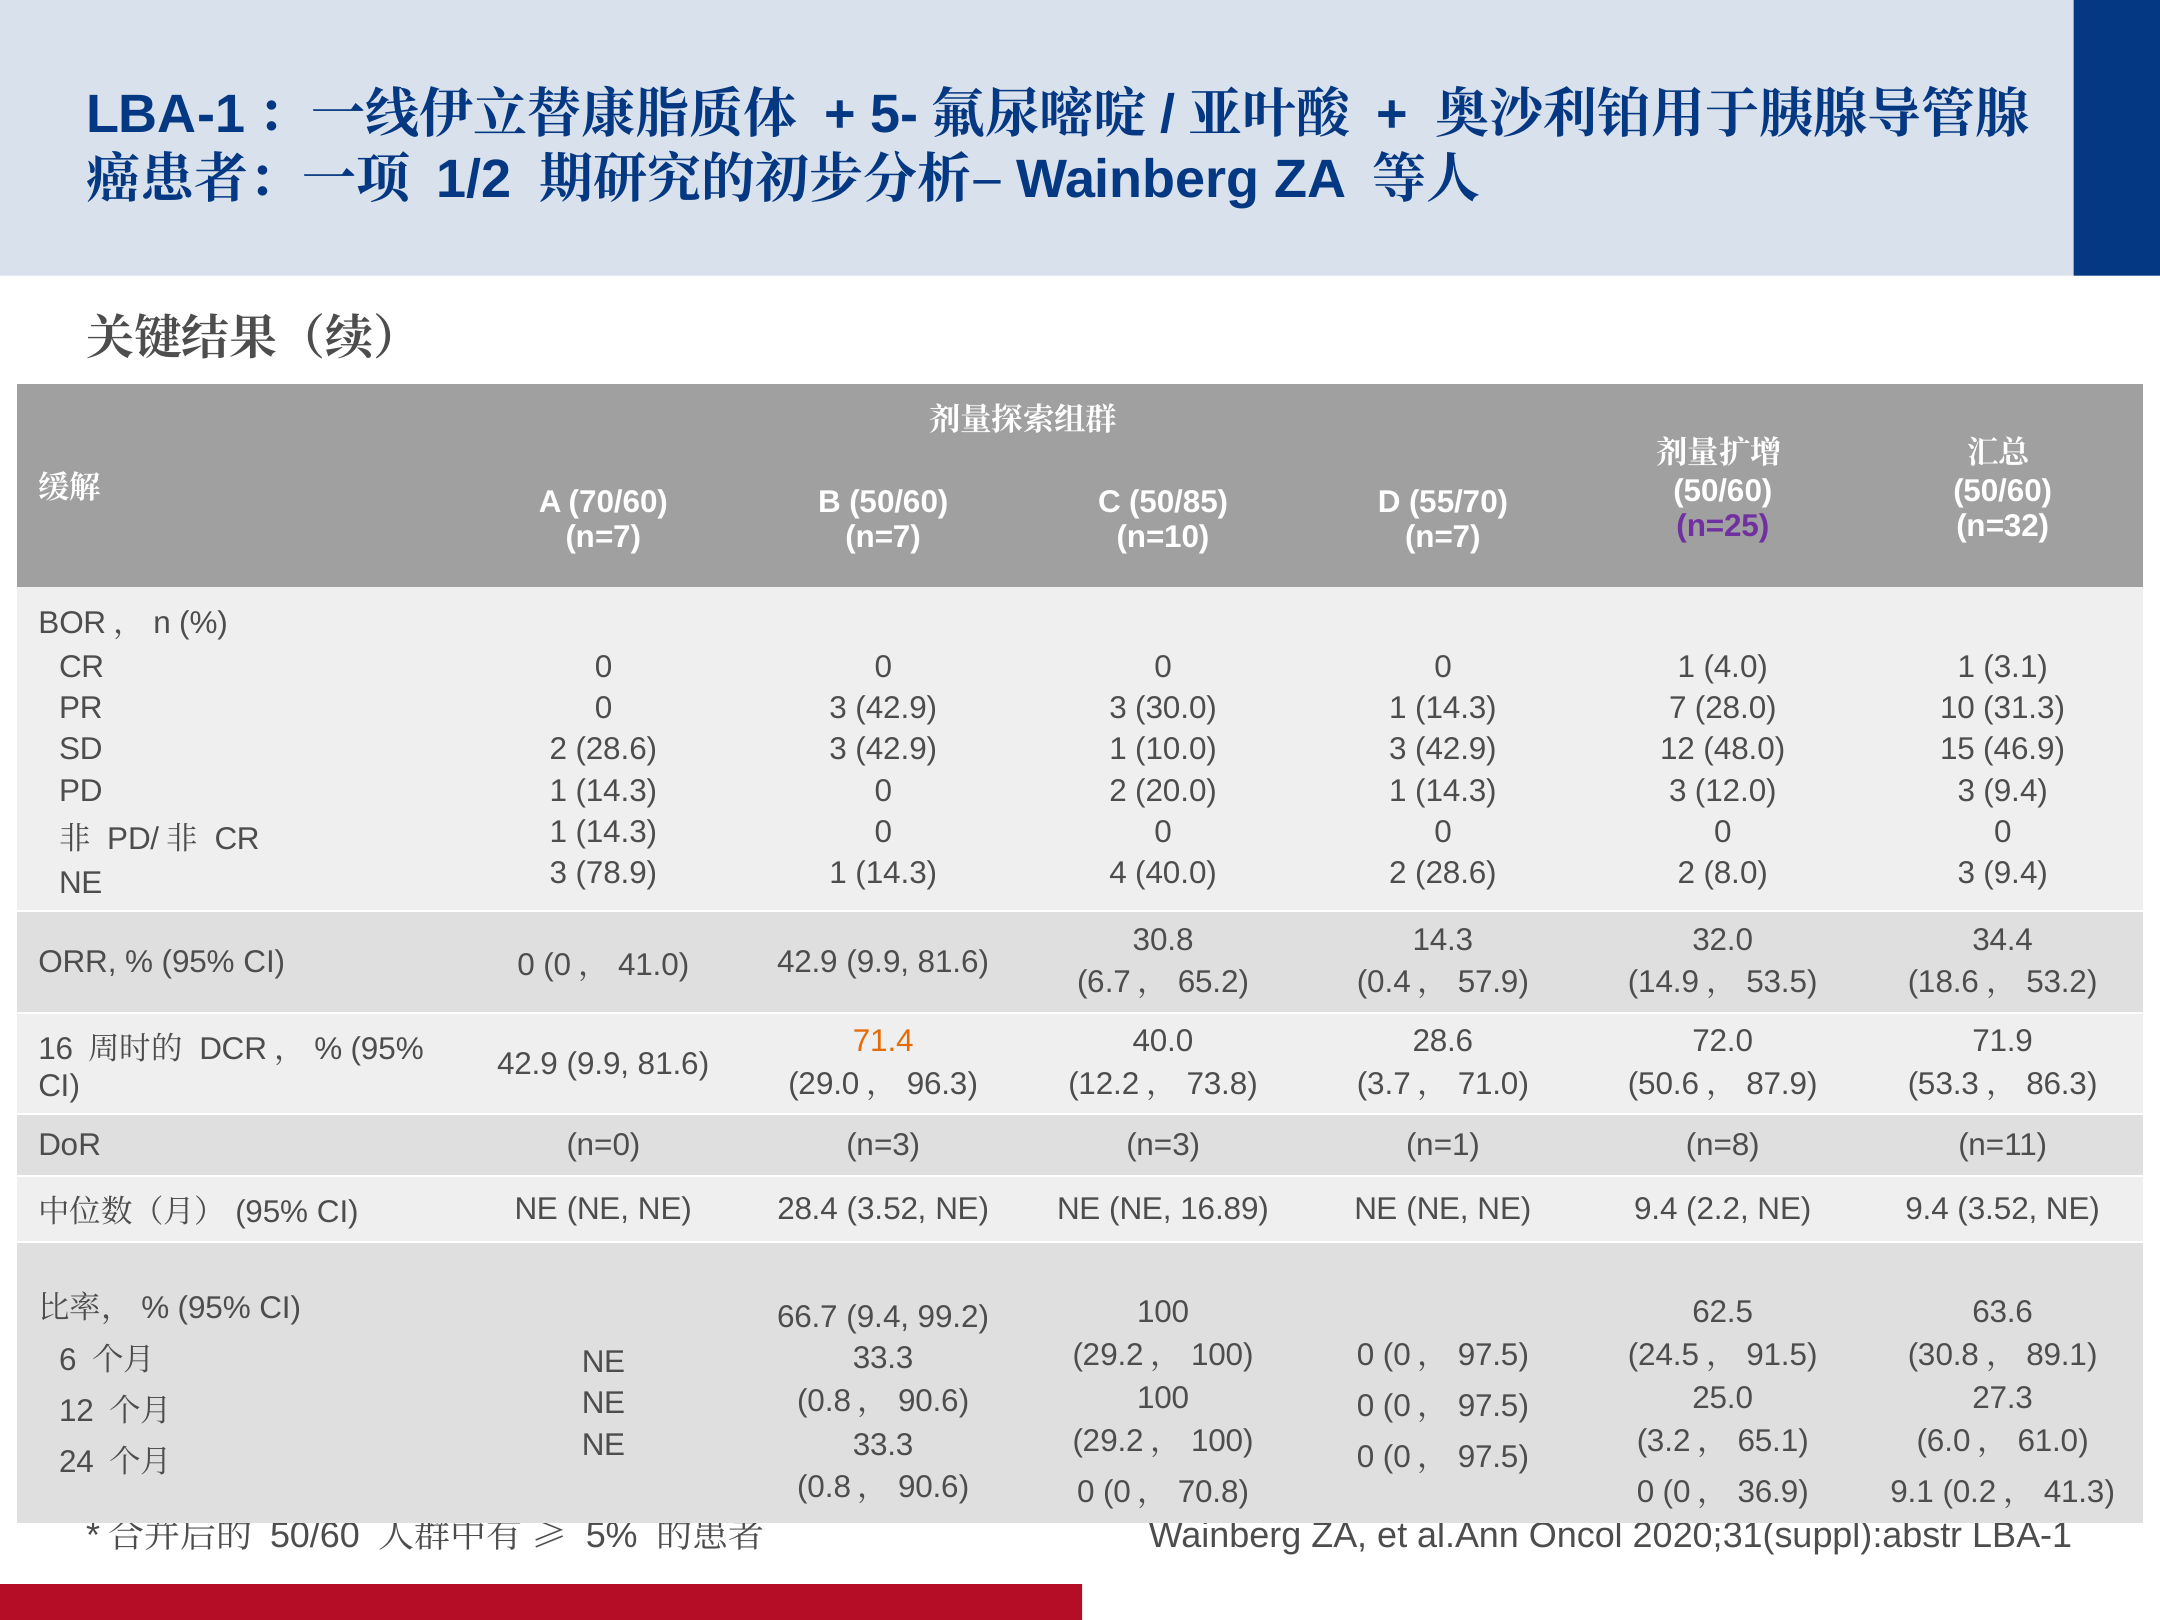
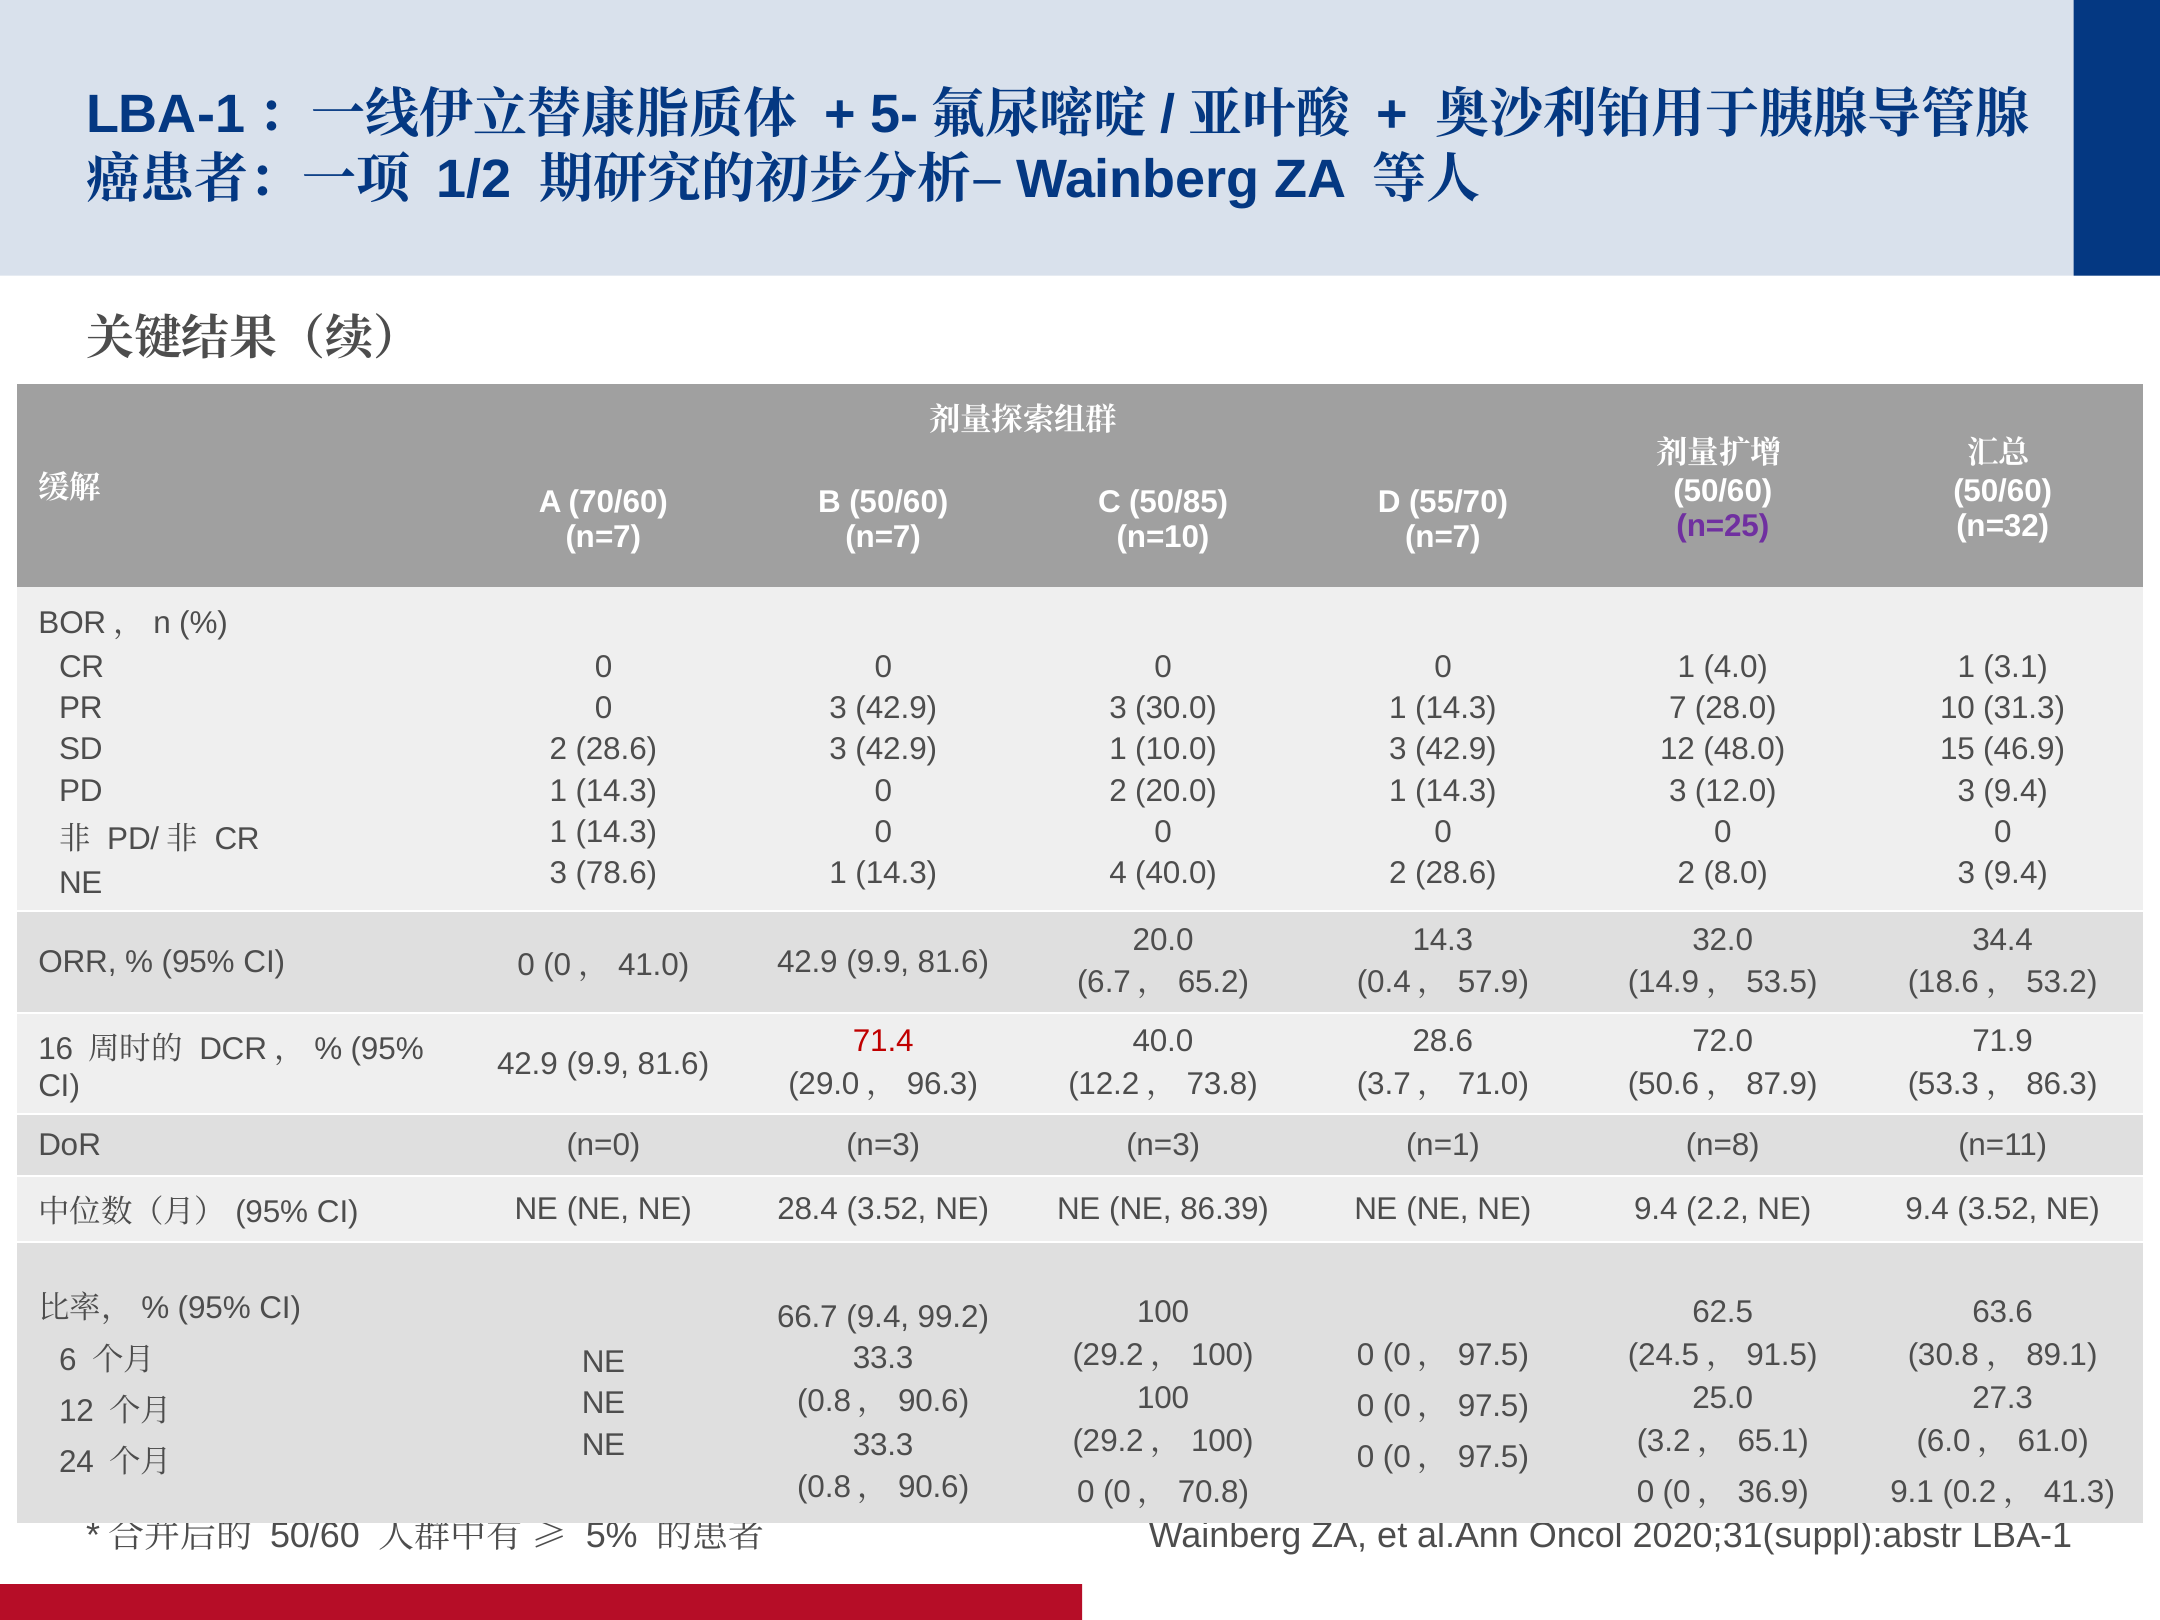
78.9: 78.9 -> 78.6 (616, 873)
30.8: 30.8 -> 20.0 (1163, 940)
71.4 colour: orange -> red (883, 1042)
16.89: 16.89 -> 86.39 (1225, 1209)
